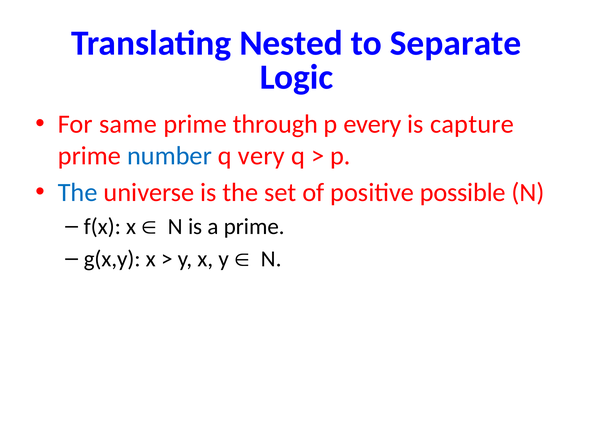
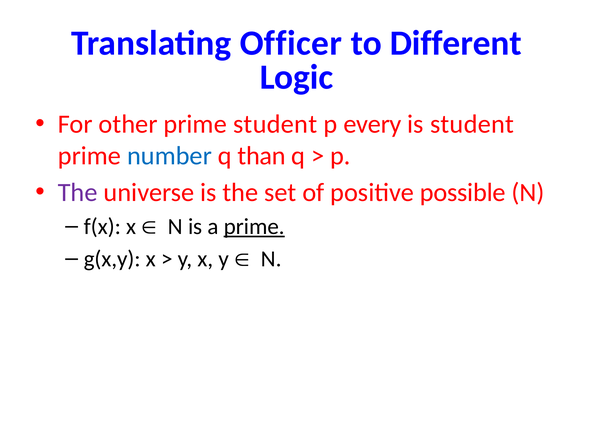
Nested: Nested -> Officer (291, 43)
Separate: Separate -> Different (456, 43)
same: same -> other (128, 124)
prime through: through -> student (275, 124)
is capture: capture -> student (472, 124)
very: very -> than (262, 156)
The colour: blue -> purple (78, 193)
prime underline: none -> present (254, 227)
